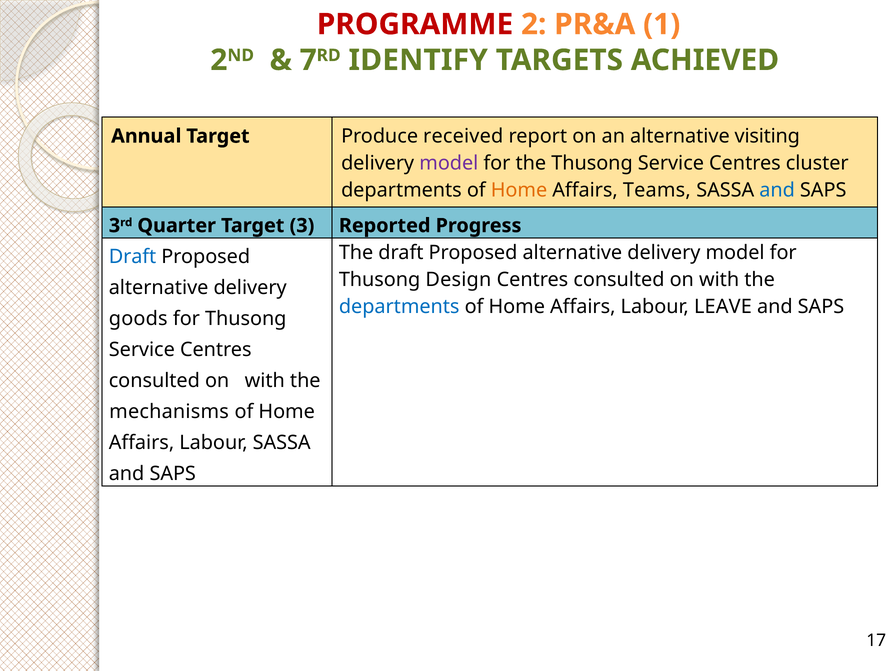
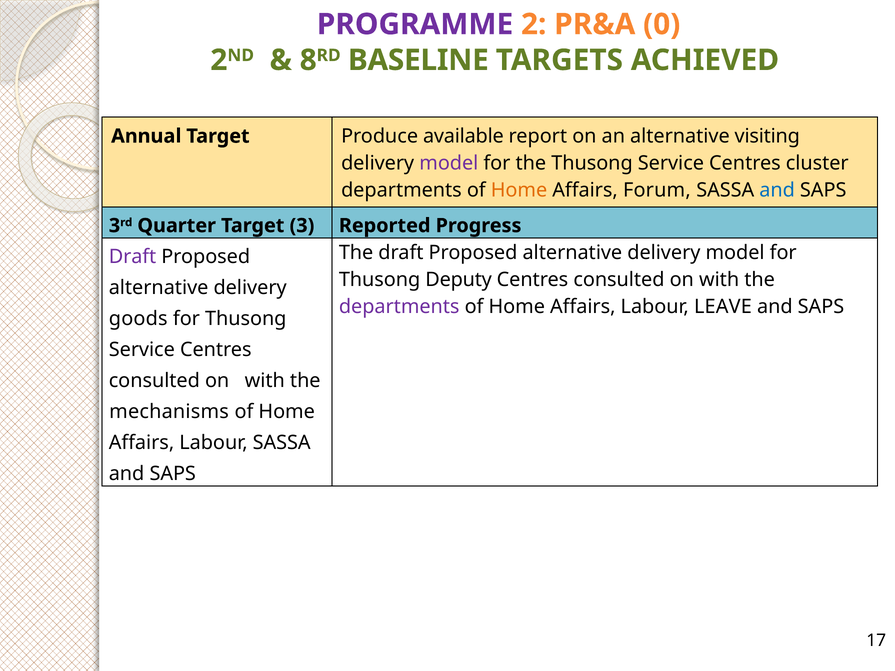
PROGRAMME colour: red -> purple (415, 24)
1: 1 -> 0 (662, 24)
7: 7 -> 8 (308, 60)
IDENTIFY: IDENTIFY -> BASELINE (418, 60)
received: received -> available (463, 136)
Teams: Teams -> Forum (657, 190)
Draft colour: blue -> purple (133, 257)
Design: Design -> Deputy (459, 280)
departments colour: blue -> purple (399, 307)
